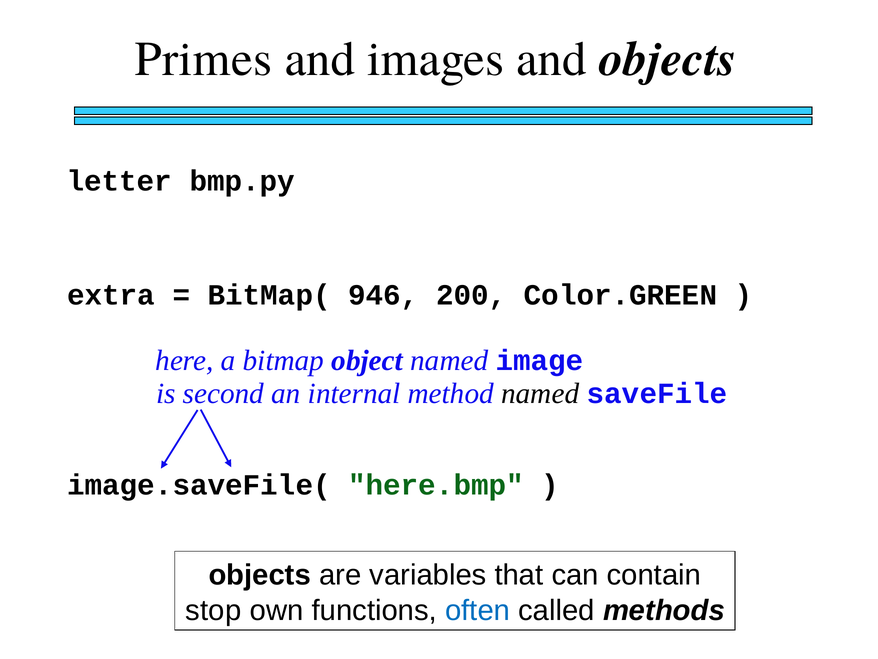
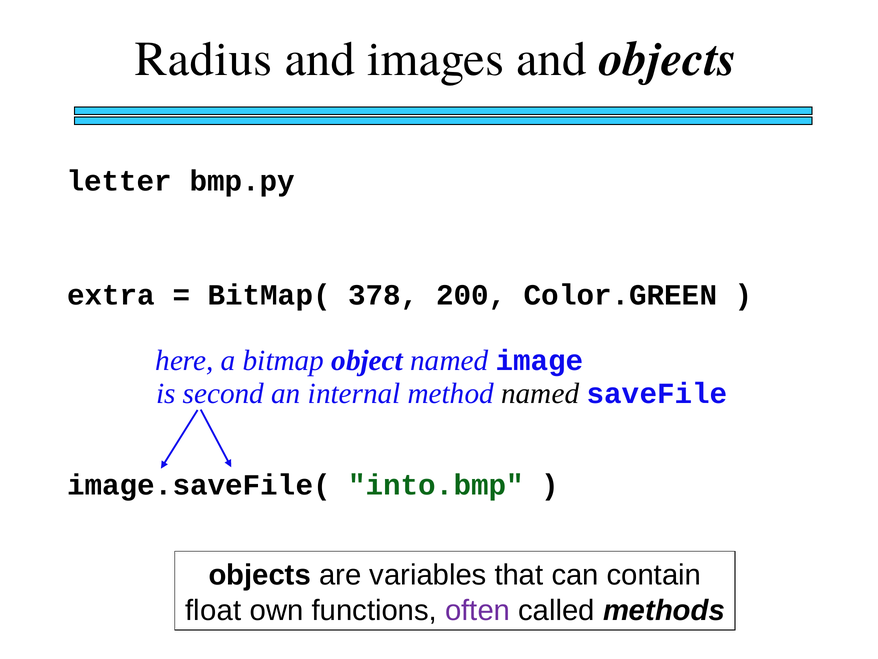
Primes: Primes -> Radius (204, 59)
946: 946 -> 378 (383, 295)
here.bmp: here.bmp -> into.bmp (436, 485)
stop: stop -> float (213, 610)
often colour: blue -> purple (478, 610)
